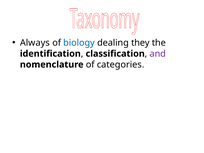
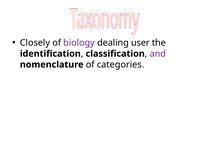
Always: Always -> Closely (35, 43)
biology colour: blue -> purple (79, 43)
they: they -> user (140, 43)
